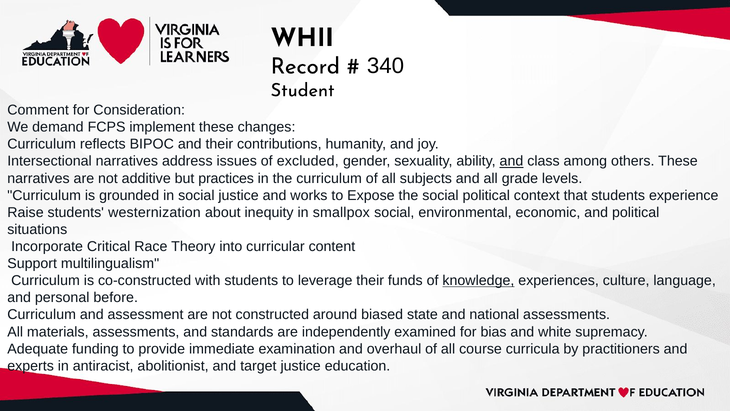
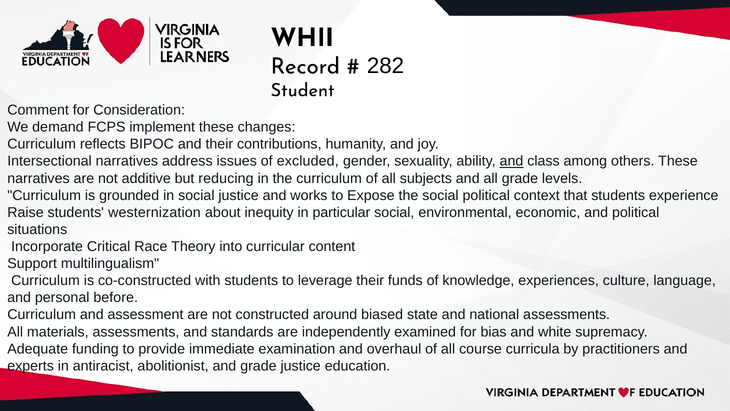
340: 340 -> 282 (385, 66)
practices: practices -> reducing (226, 178)
smallpox: smallpox -> particular (341, 212)
knowledge underline: present -> none (478, 280)
and target: target -> grade (258, 366)
